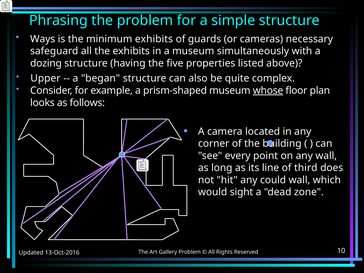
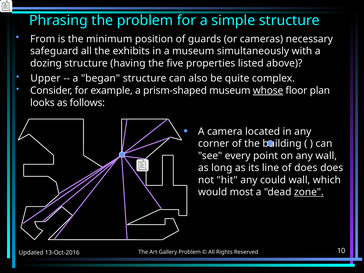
Ways: Ways -> From (43, 39)
minimum exhibits: exhibits -> position (154, 39)
of third: third -> does (306, 168)
sight: sight -> most (242, 192)
zone underline: none -> present (309, 192)
